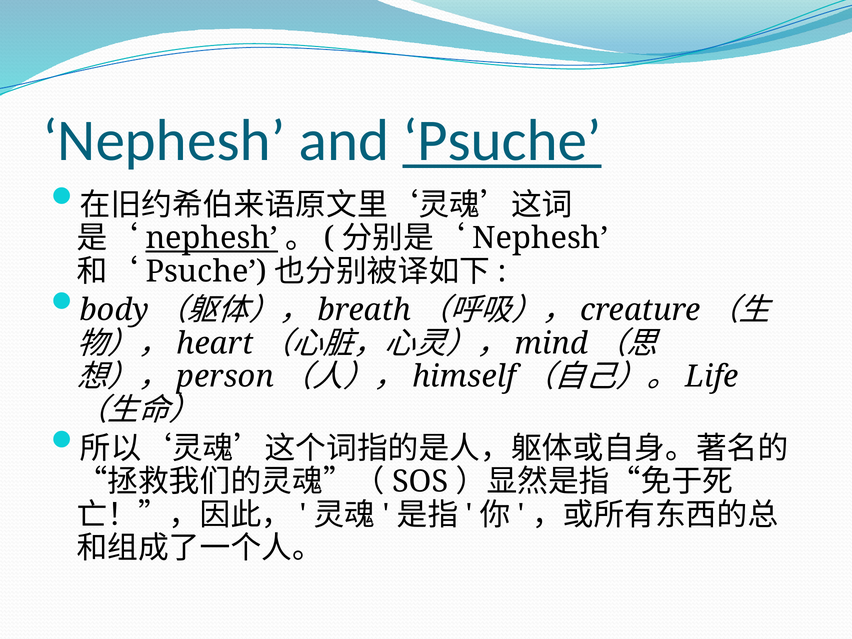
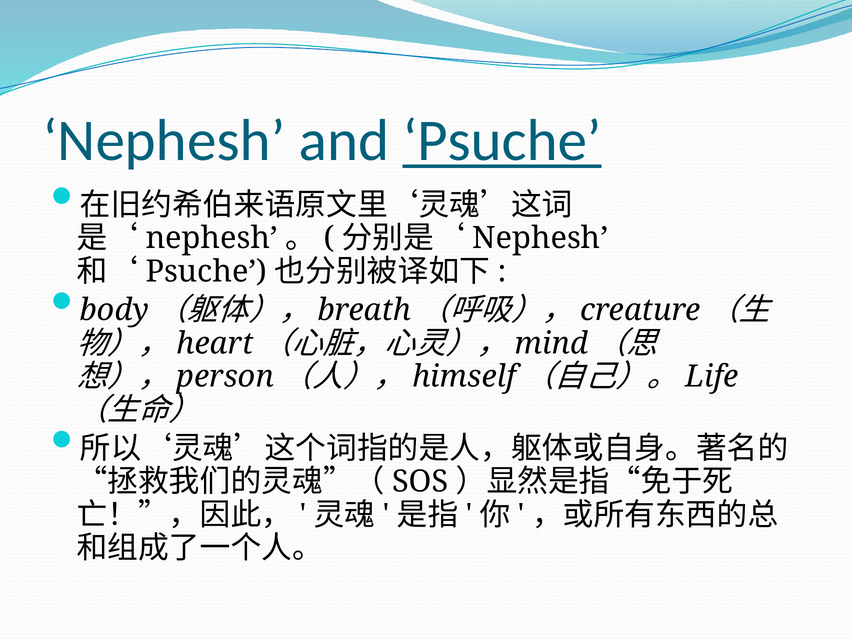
nephesh underline: present -> none (212, 238)
